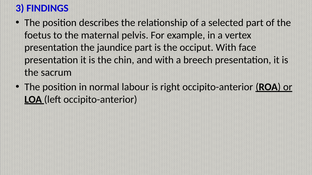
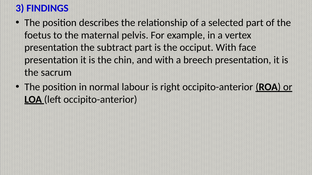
jaundice: jaundice -> subtract (115, 48)
